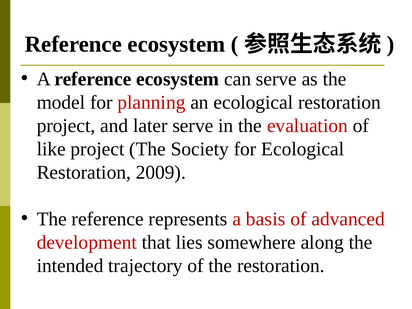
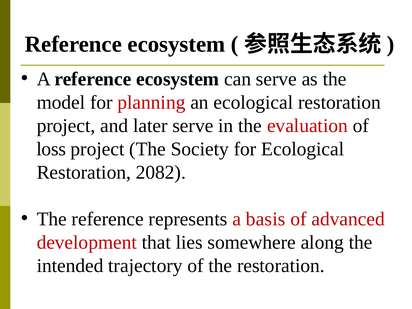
like: like -> loss (51, 149)
2009: 2009 -> 2082 (161, 172)
